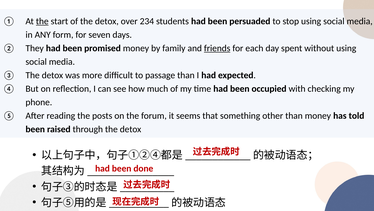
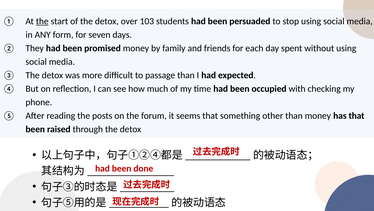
234: 234 -> 103 (147, 21)
friends underline: present -> none (217, 48)
has told: told -> that (357, 115)
